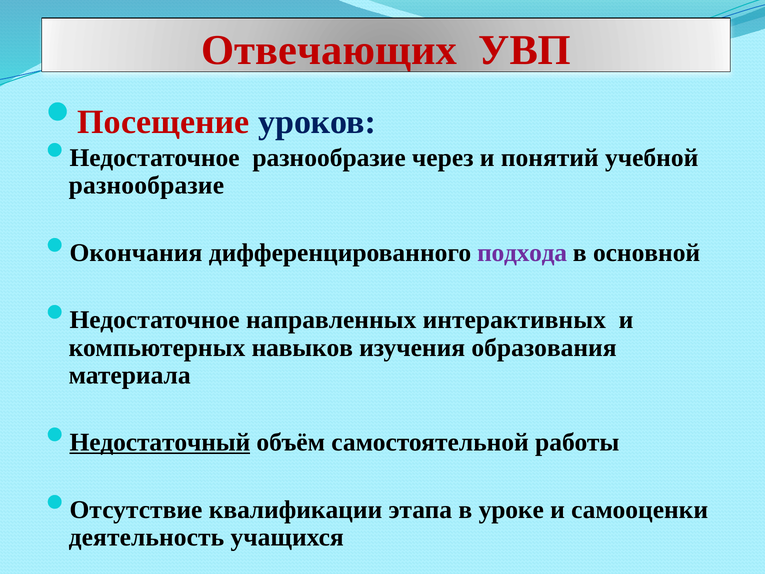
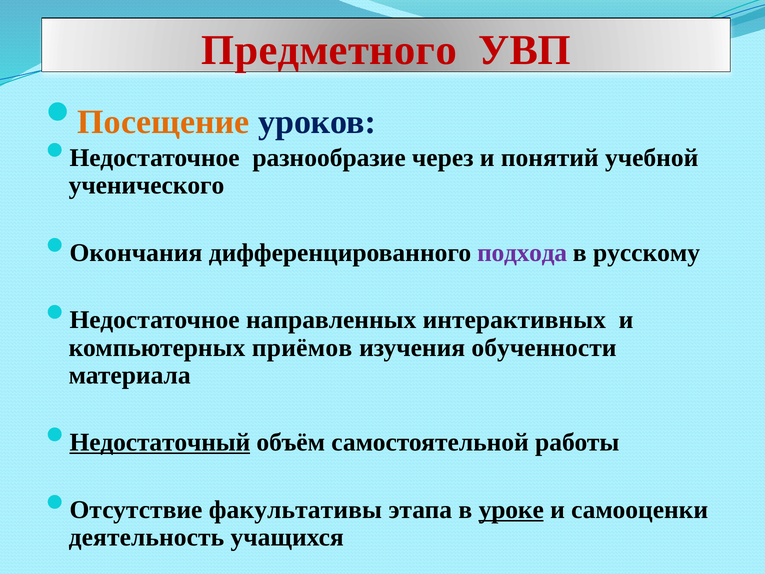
Отвечающих: Отвечающих -> Предметного (329, 50)
Посещение colour: red -> orange (164, 122)
разнообразие: разнообразие -> ученического (147, 185)
основной: основной -> русскому (647, 253)
навыков: навыков -> приёмов (302, 347)
образования: образования -> обученности (544, 347)
квалификации: квалификации -> факультативы (295, 510)
уроке underline: none -> present (511, 510)
